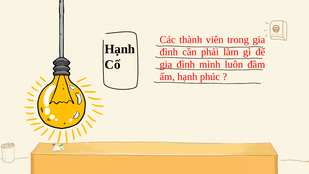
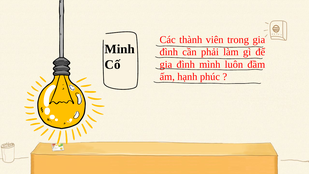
Hạnh: Hạnh -> Minh (120, 49)
